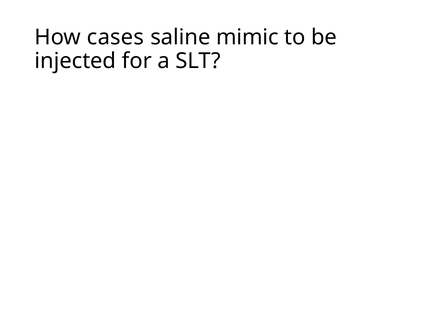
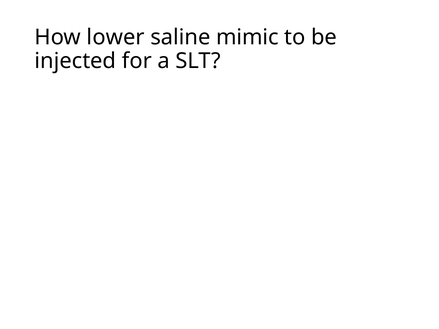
cases: cases -> lower (116, 37)
